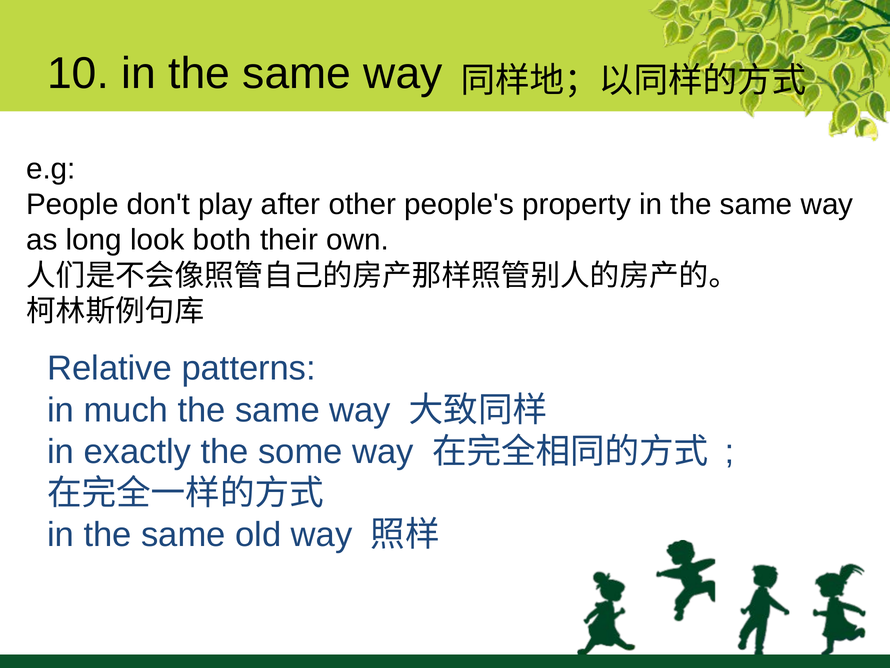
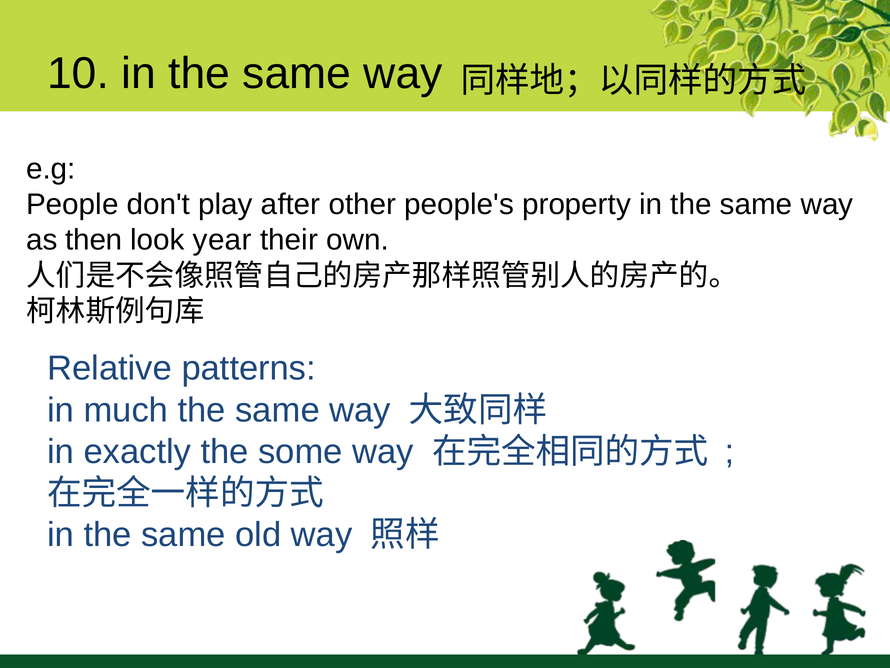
long: long -> then (94, 240)
both: both -> year (222, 240)
